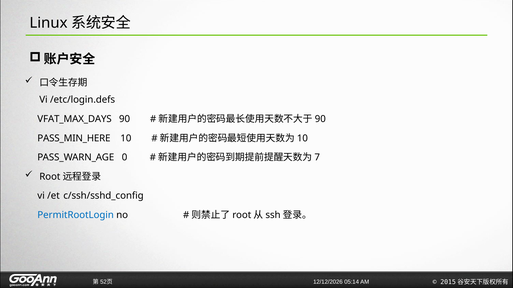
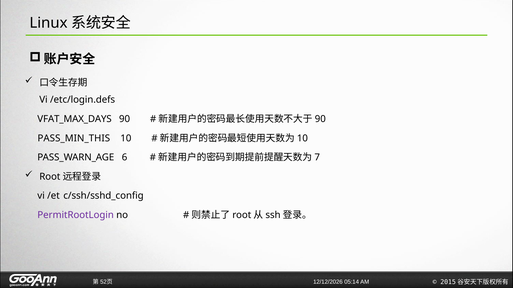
PASS_MIN_HERE: PASS_MIN_HERE -> PASS_MIN_THIS (74, 138)
0: 0 -> 6 (125, 158)
PermitRootLogin colour: blue -> purple (76, 215)
